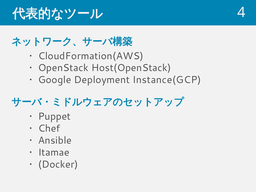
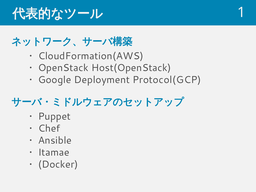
4: 4 -> 1 (241, 12)
Instance(GCP: Instance(GCP -> Protocol(GCP (167, 80)
